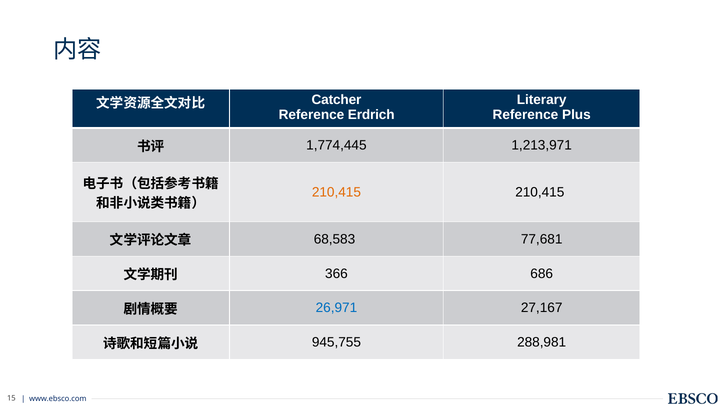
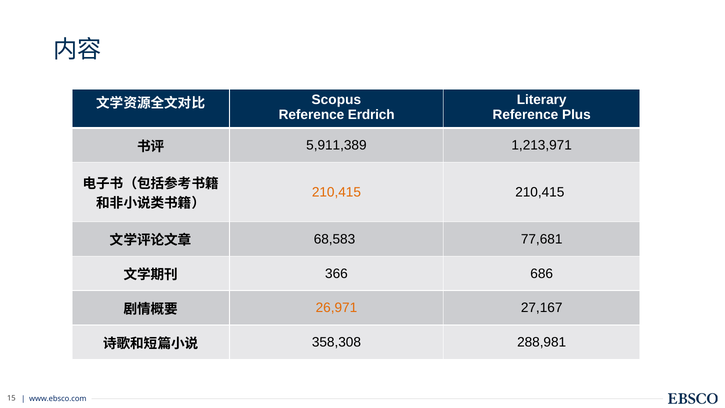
Catcher: Catcher -> Scopus (336, 100)
1,774,445: 1,774,445 -> 5,911,389 (336, 145)
26,971 colour: blue -> orange (336, 308)
945,755: 945,755 -> 358,308 (336, 342)
